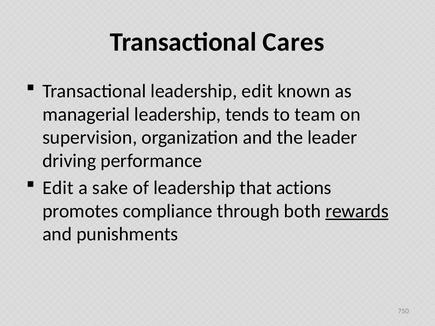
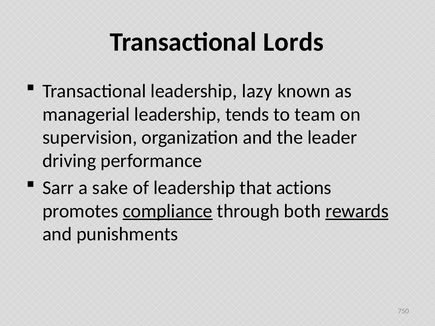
Cares: Cares -> Lords (293, 42)
leadership edit: edit -> lazy (257, 91)
Edit: Edit -> Sarr (58, 188)
compliance underline: none -> present (168, 211)
